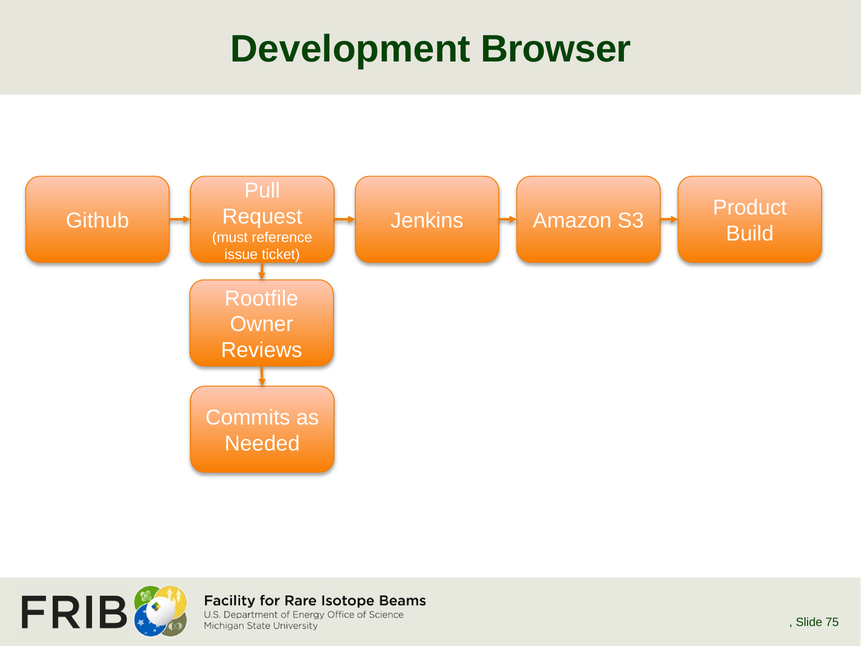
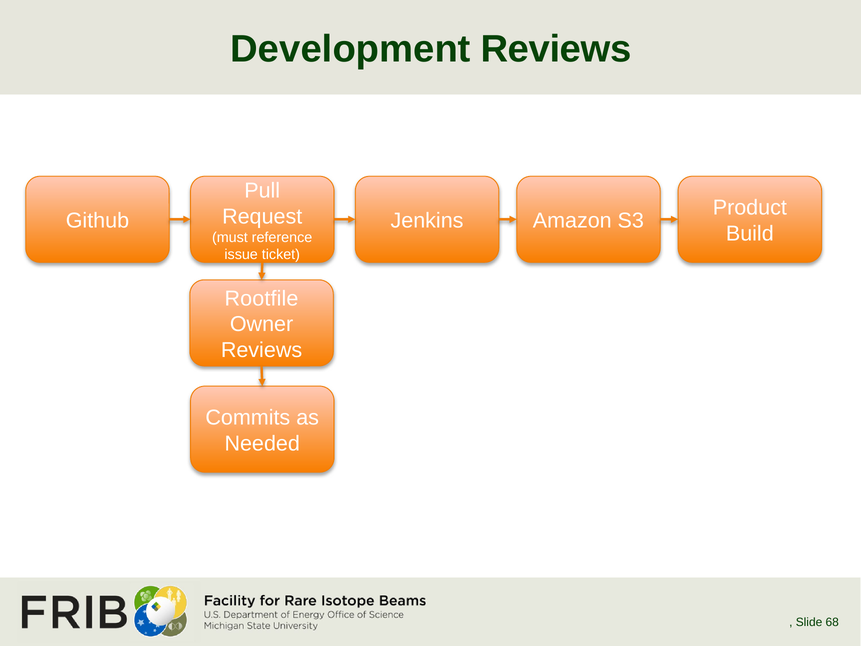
Development Browser: Browser -> Reviews (556, 49)
75: 75 -> 68 (832, 622)
